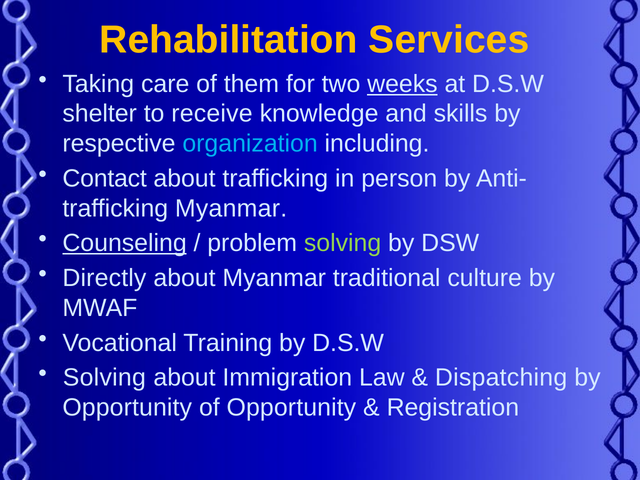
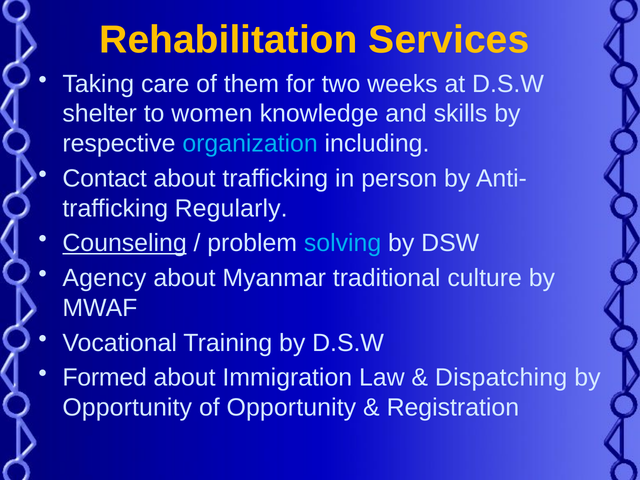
weeks underline: present -> none (402, 84)
receive: receive -> women (212, 114)
trafficking Myanmar: Myanmar -> Regularly (231, 208)
solving colour: light green -> light blue (343, 243)
Directly: Directly -> Agency (104, 278)
Solving: Solving -> Formed (105, 378)
